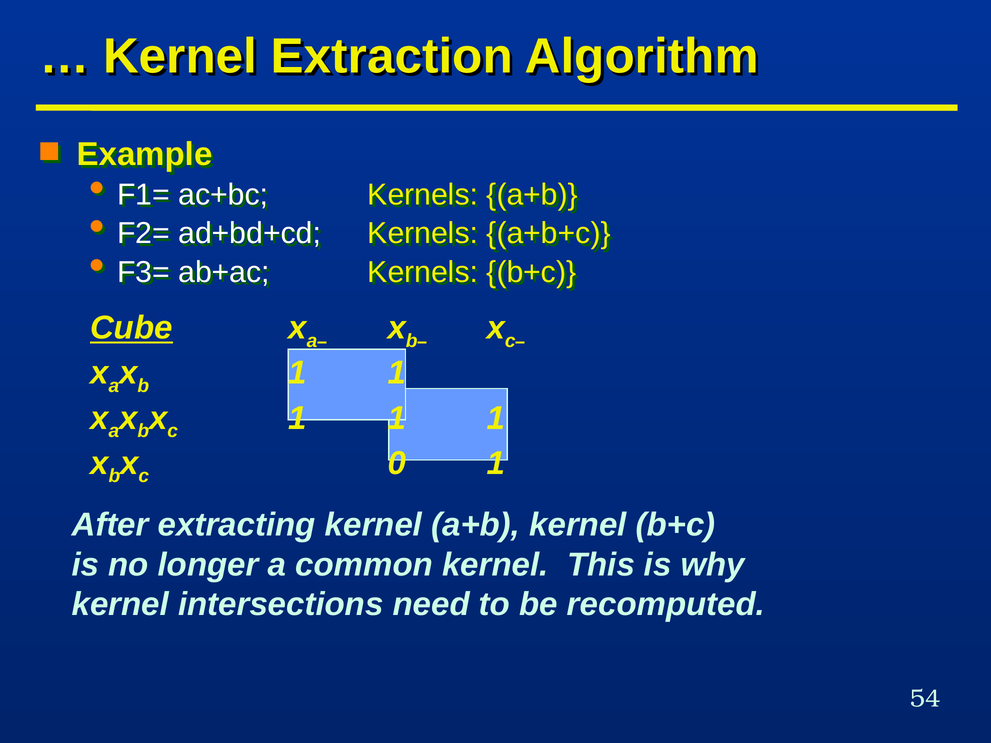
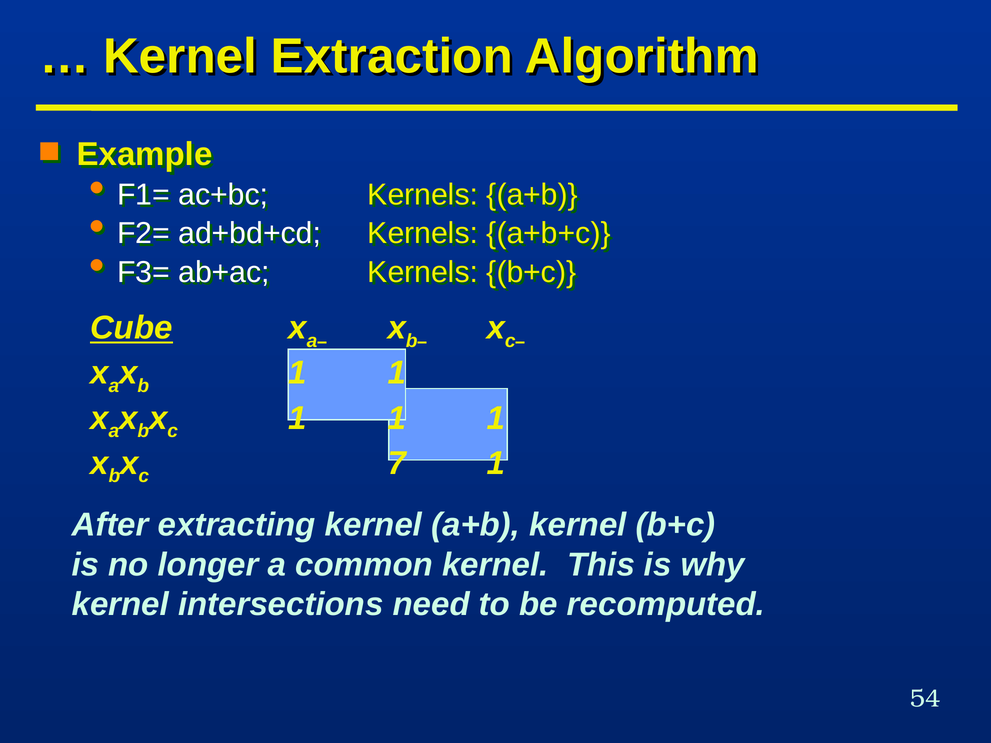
0: 0 -> 7 (397, 463)
